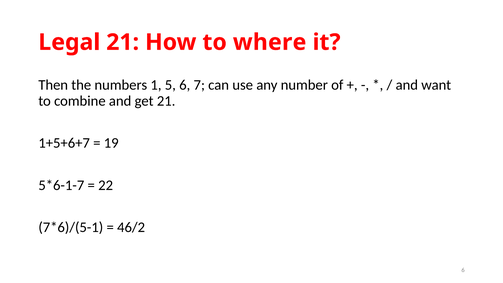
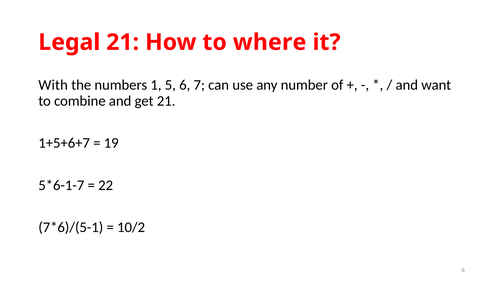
Then: Then -> With (53, 85)
46/2: 46/2 -> 10/2 (131, 227)
